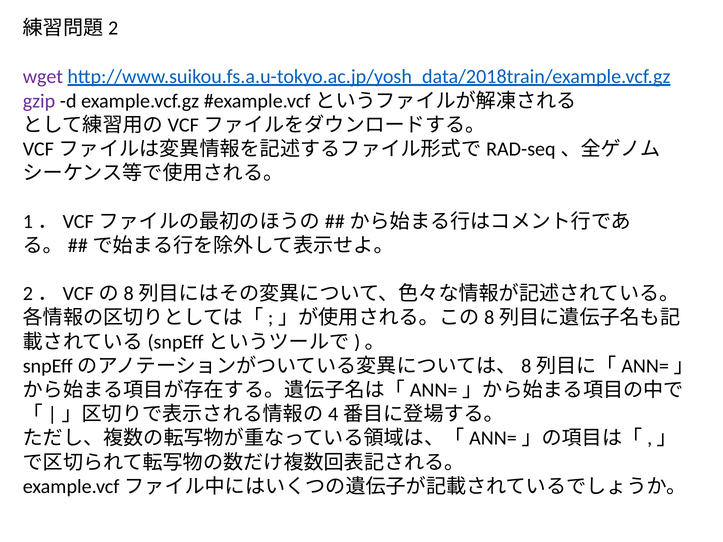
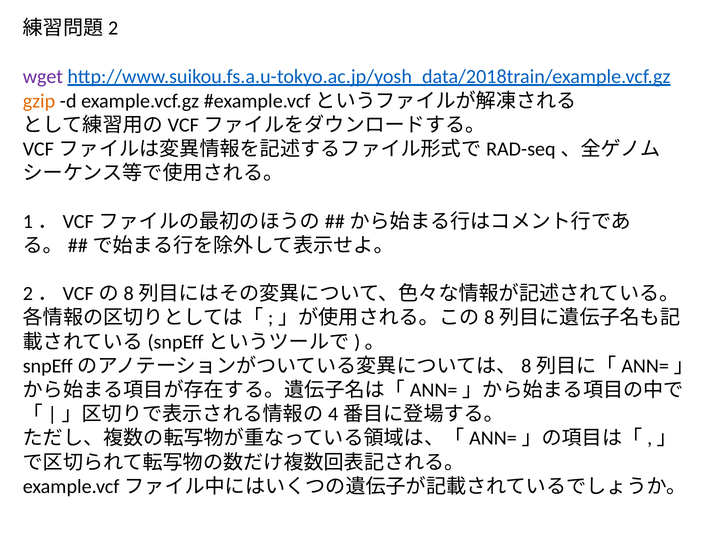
gzip colour: purple -> orange (39, 101)
